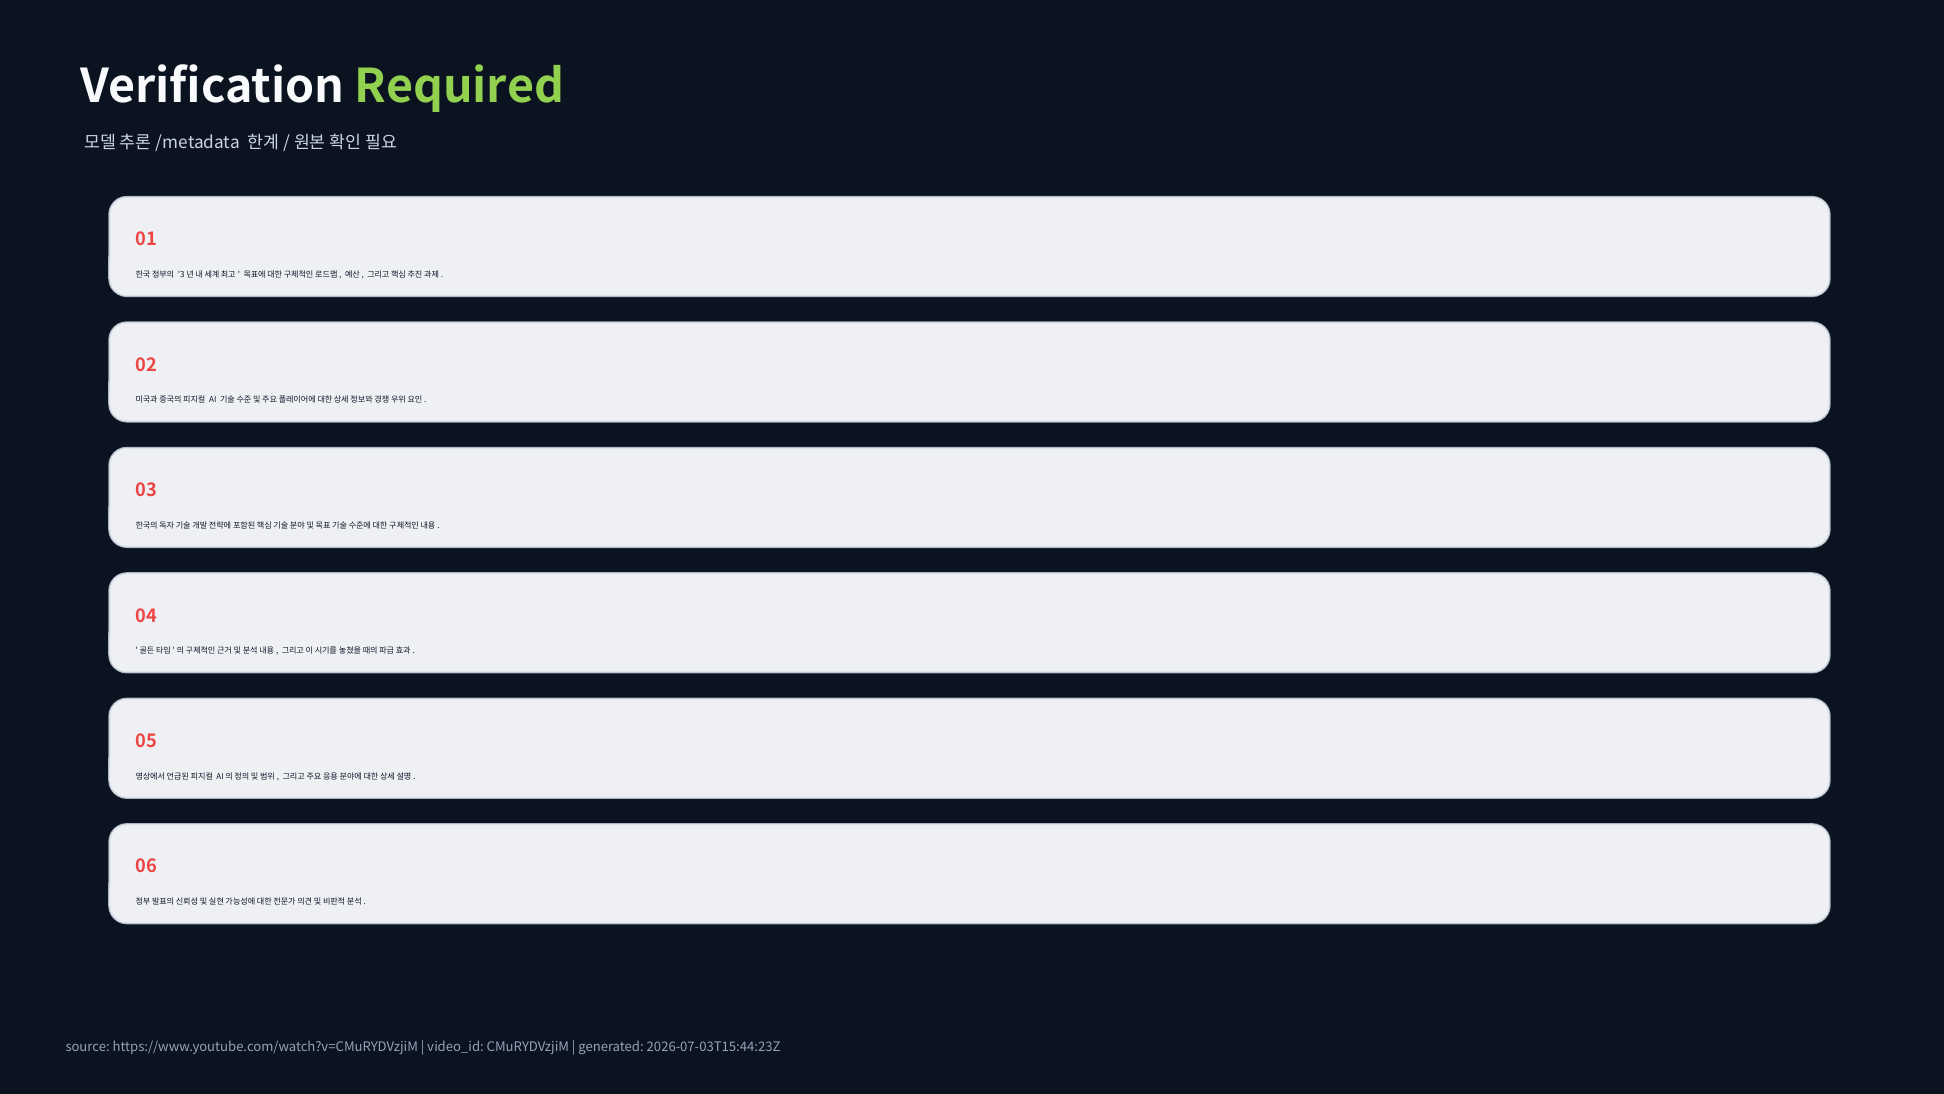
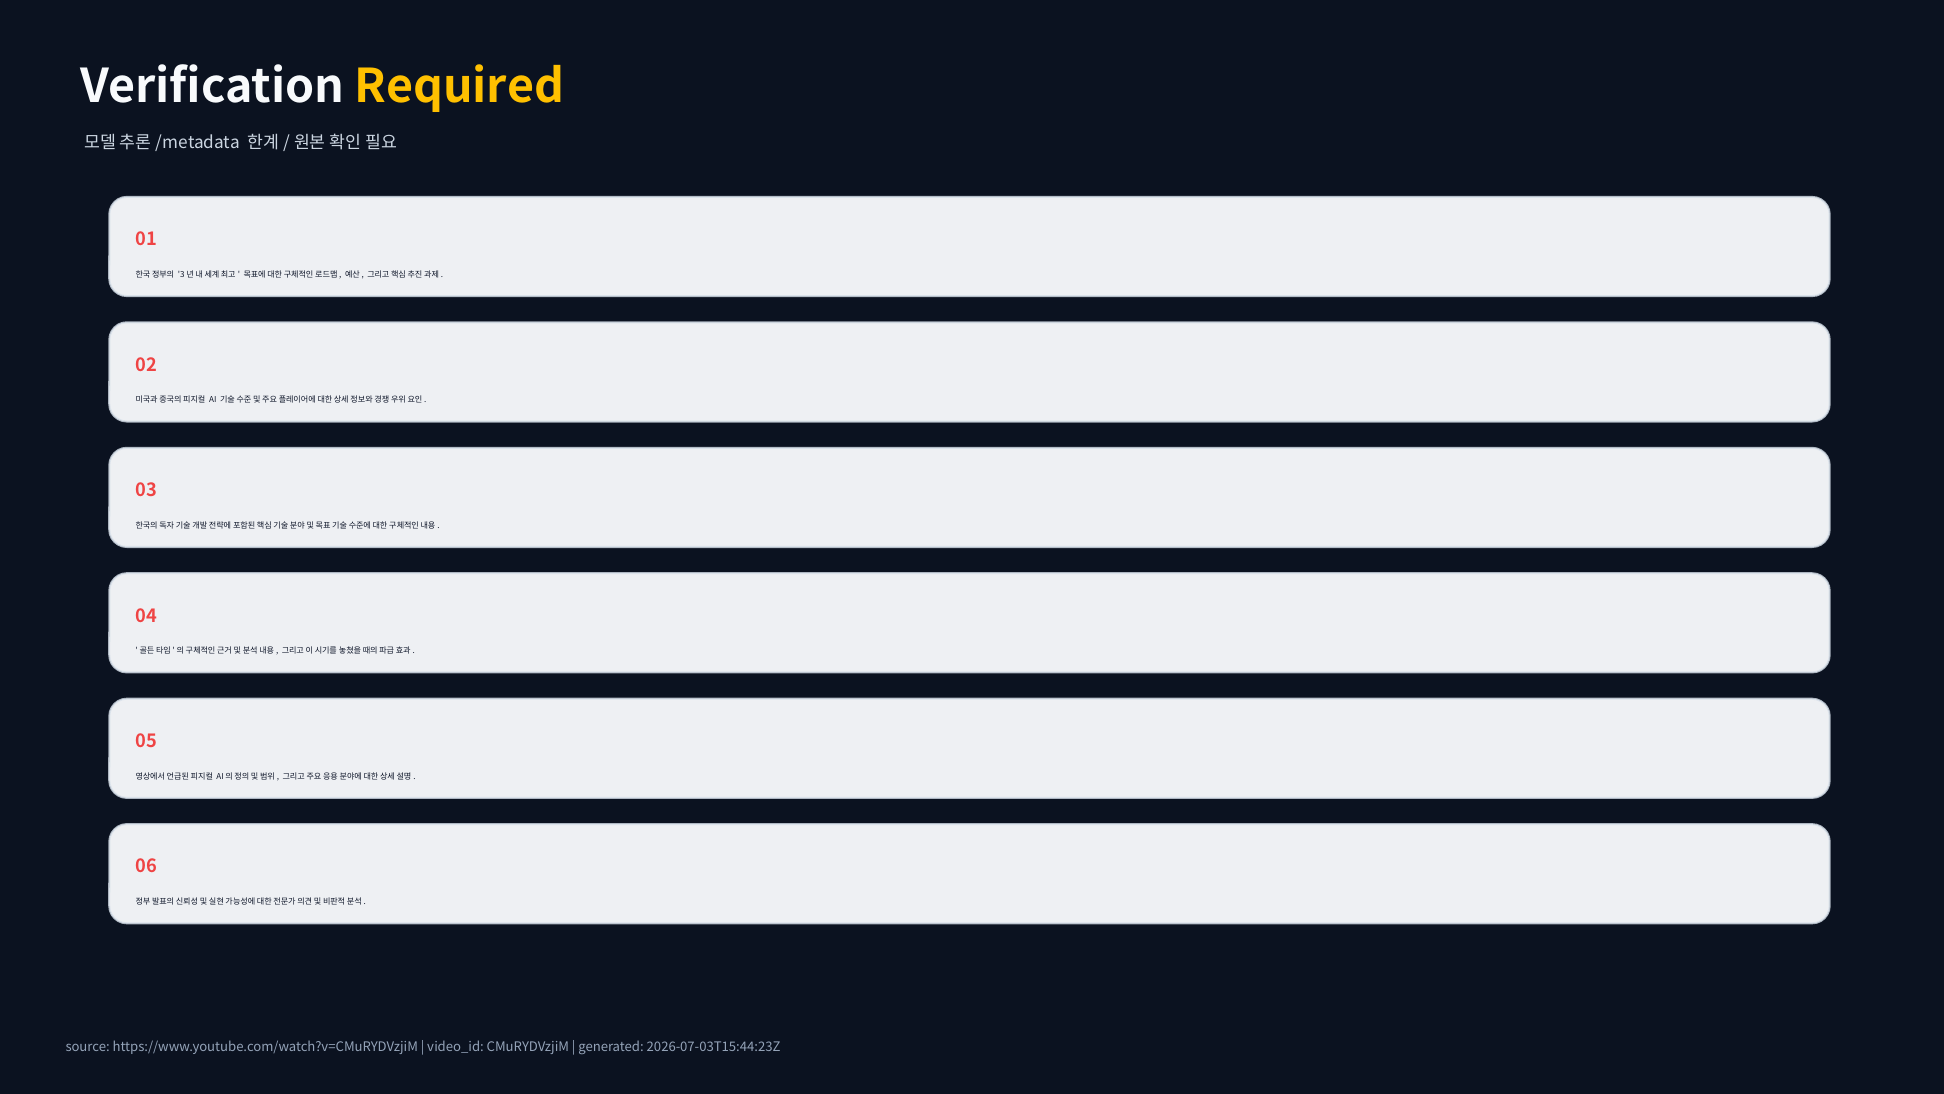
Required colour: light green -> yellow (459, 87)
